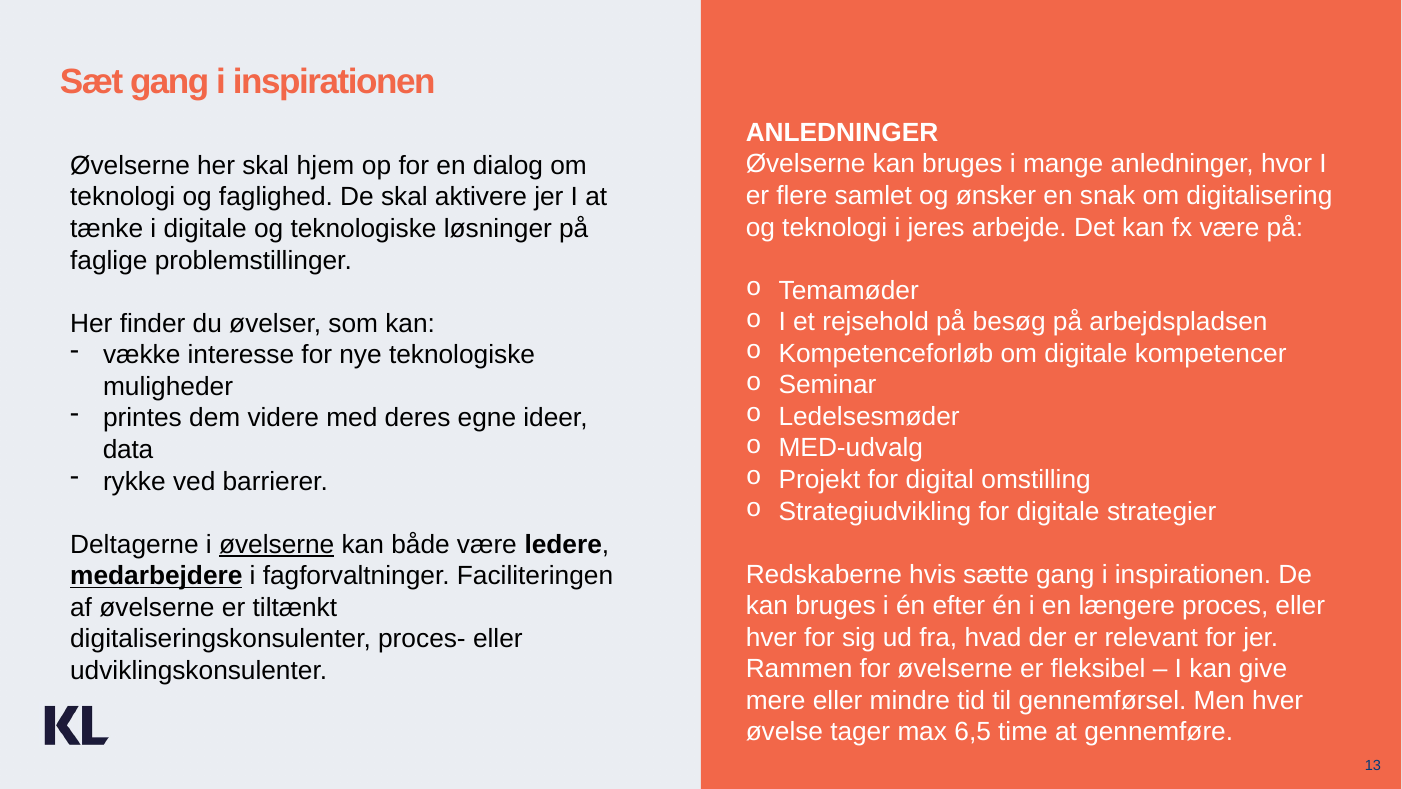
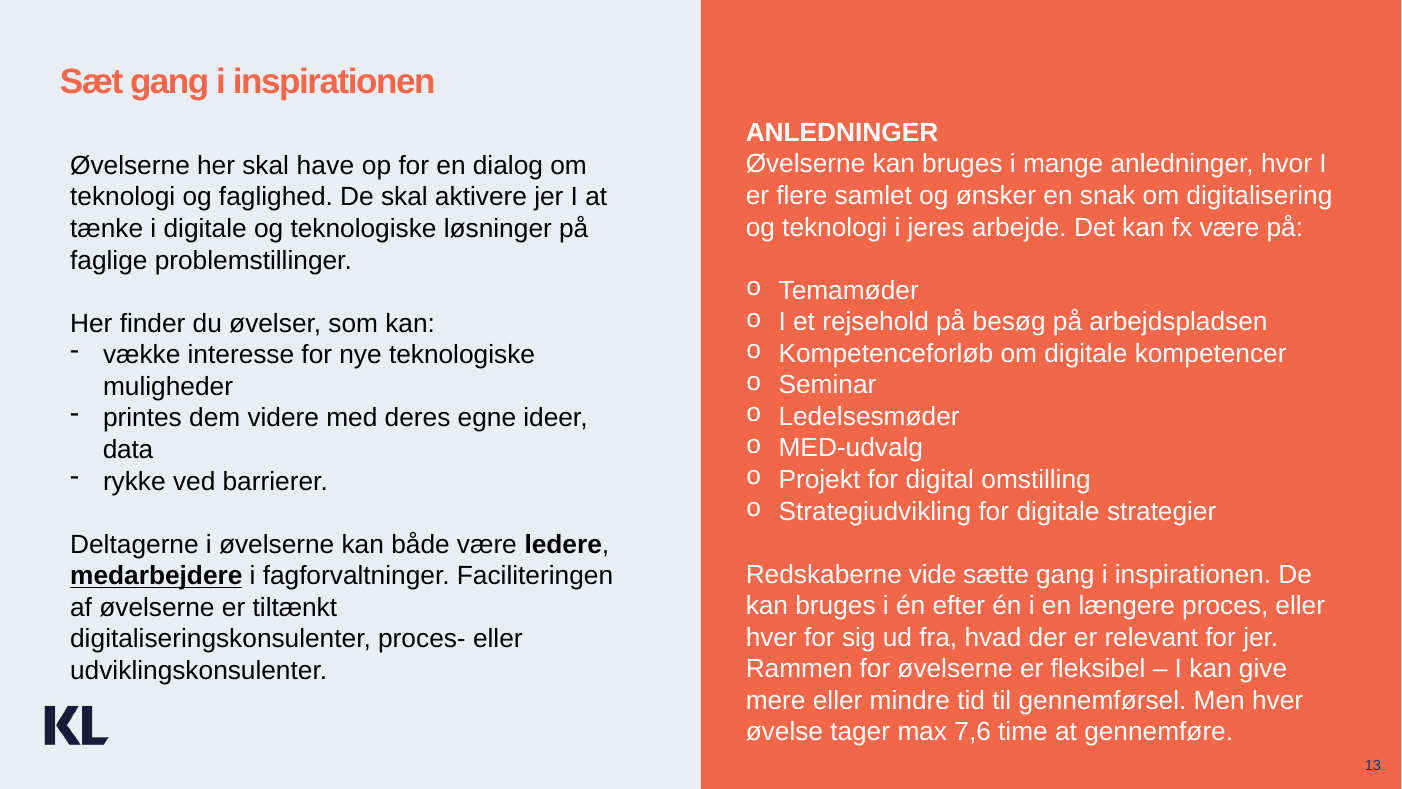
hjem: hjem -> have (325, 166)
øvelserne underline: present -> none (277, 544)
hvis: hvis -> vide (933, 574)
6,5: 6,5 -> 7,6 (973, 732)
